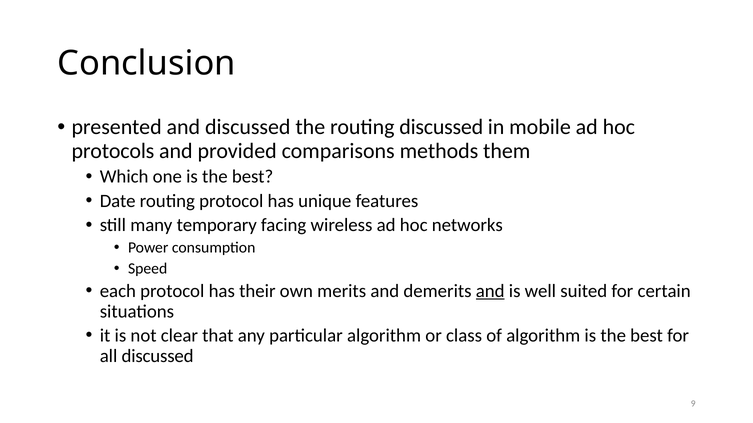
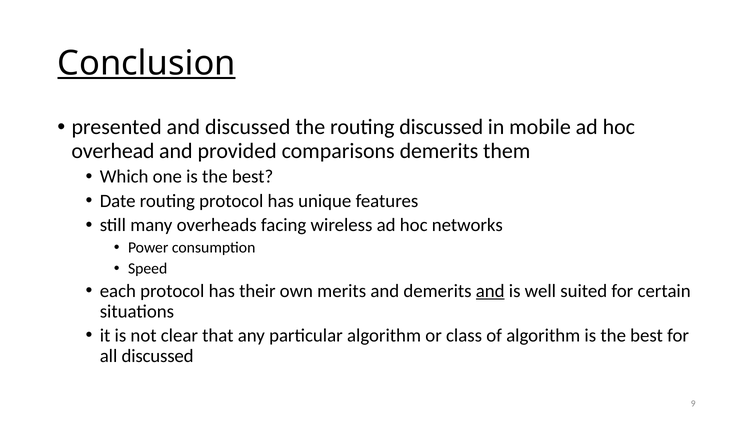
Conclusion underline: none -> present (147, 63)
protocols: protocols -> overhead (113, 151)
comparisons methods: methods -> demerits (439, 151)
temporary: temporary -> overheads (217, 225)
